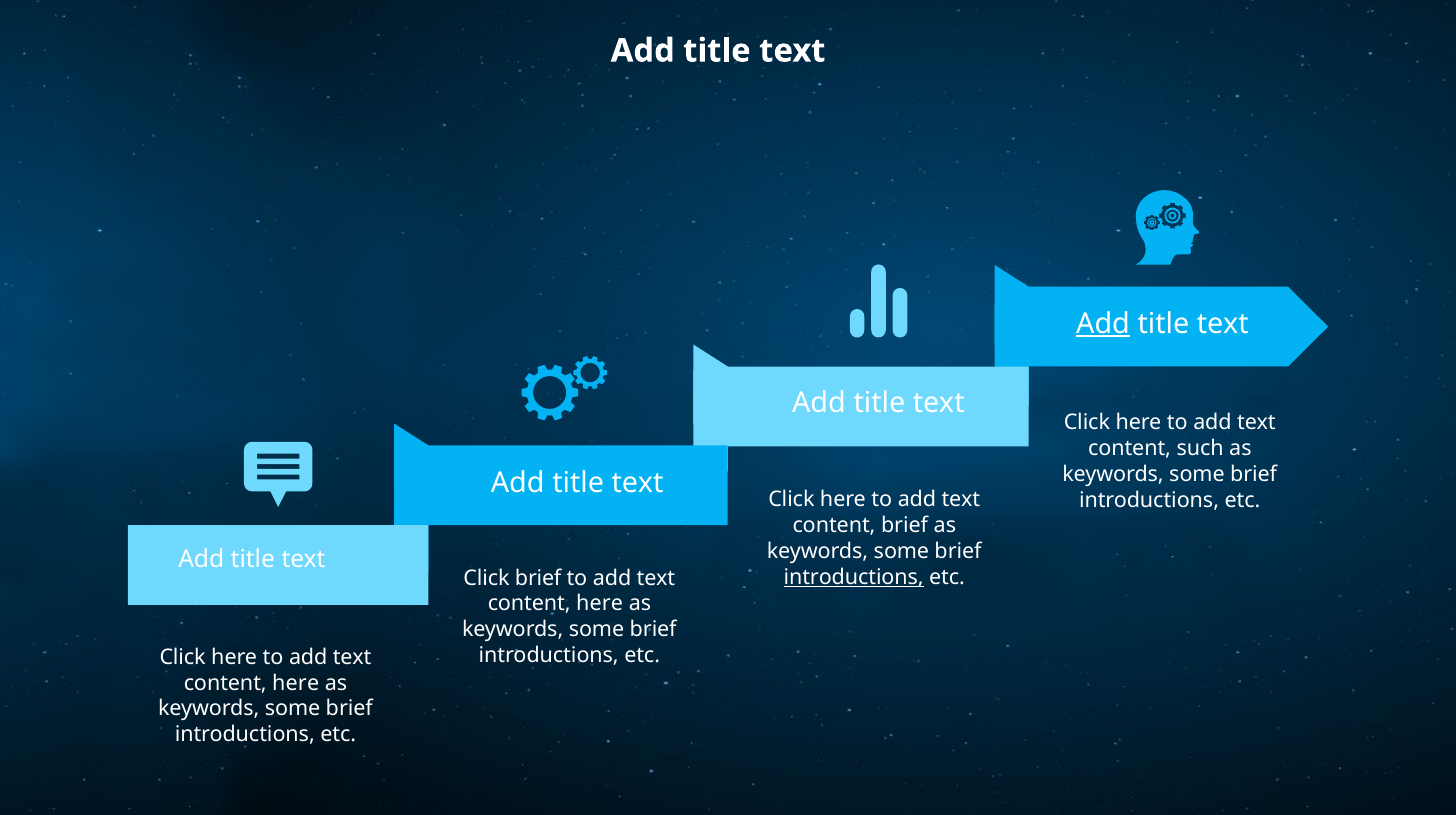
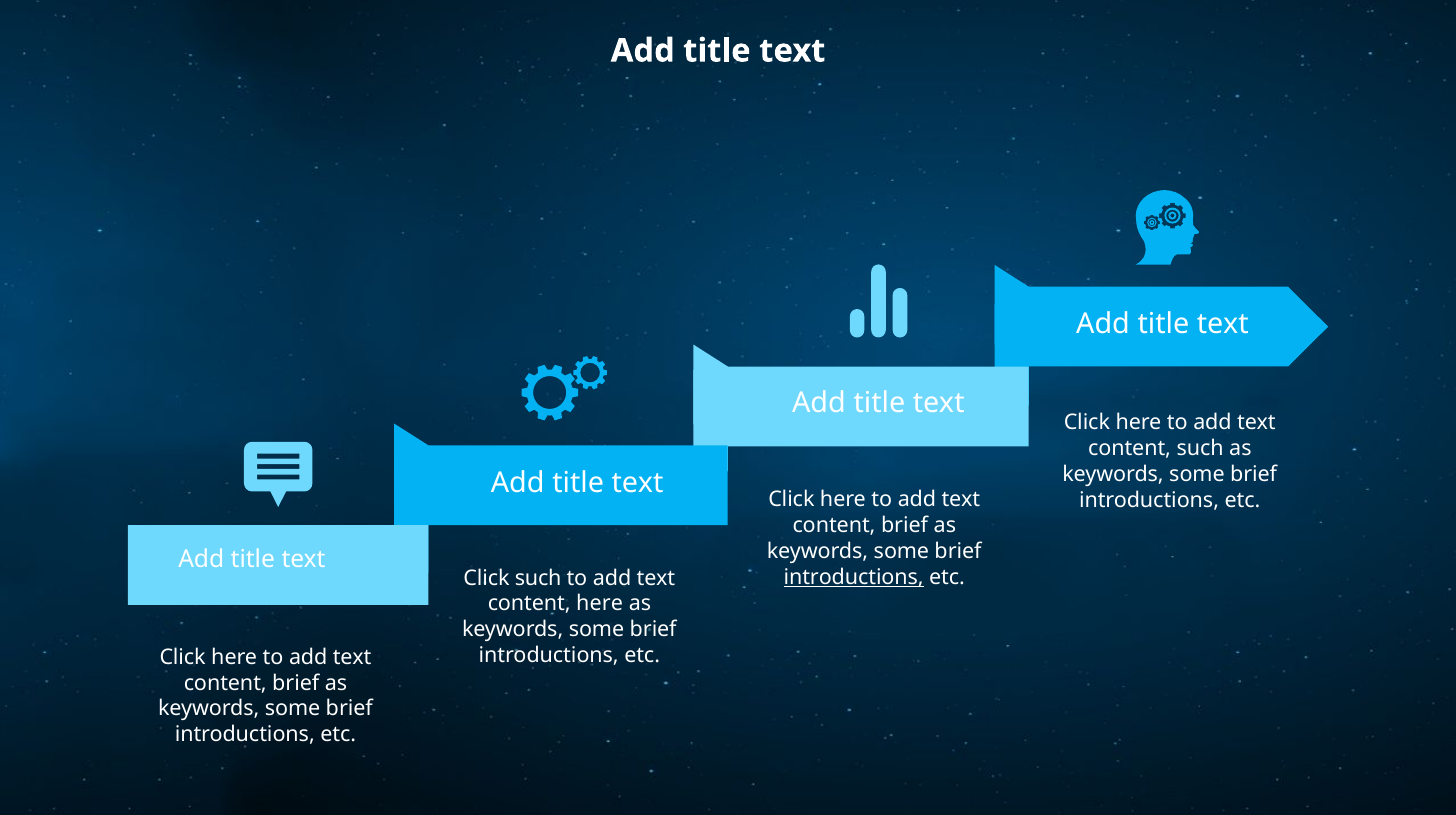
Add underline: present -> none (1103, 324)
Click brief: brief -> such (538, 578)
here: here -> brief (296, 683)
